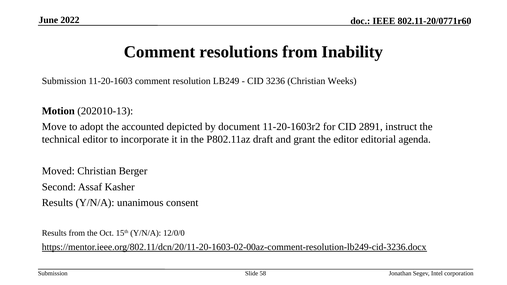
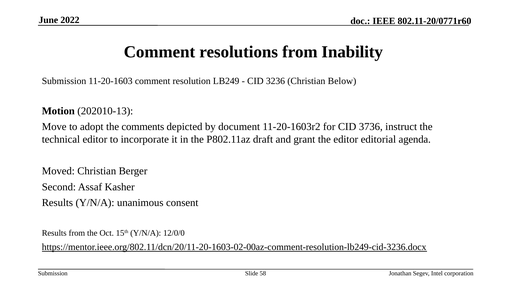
Weeks: Weeks -> Below (342, 81)
accounted: accounted -> comments (143, 127)
2891: 2891 -> 3736 (371, 127)
